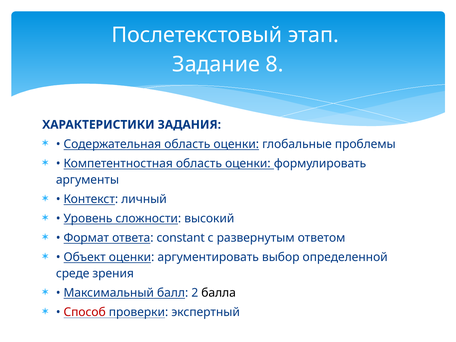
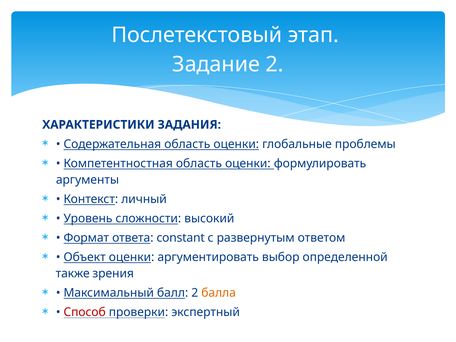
Задание 8: 8 -> 2 (275, 64)
среде: среде -> также (73, 274)
балла colour: black -> orange (219, 293)
